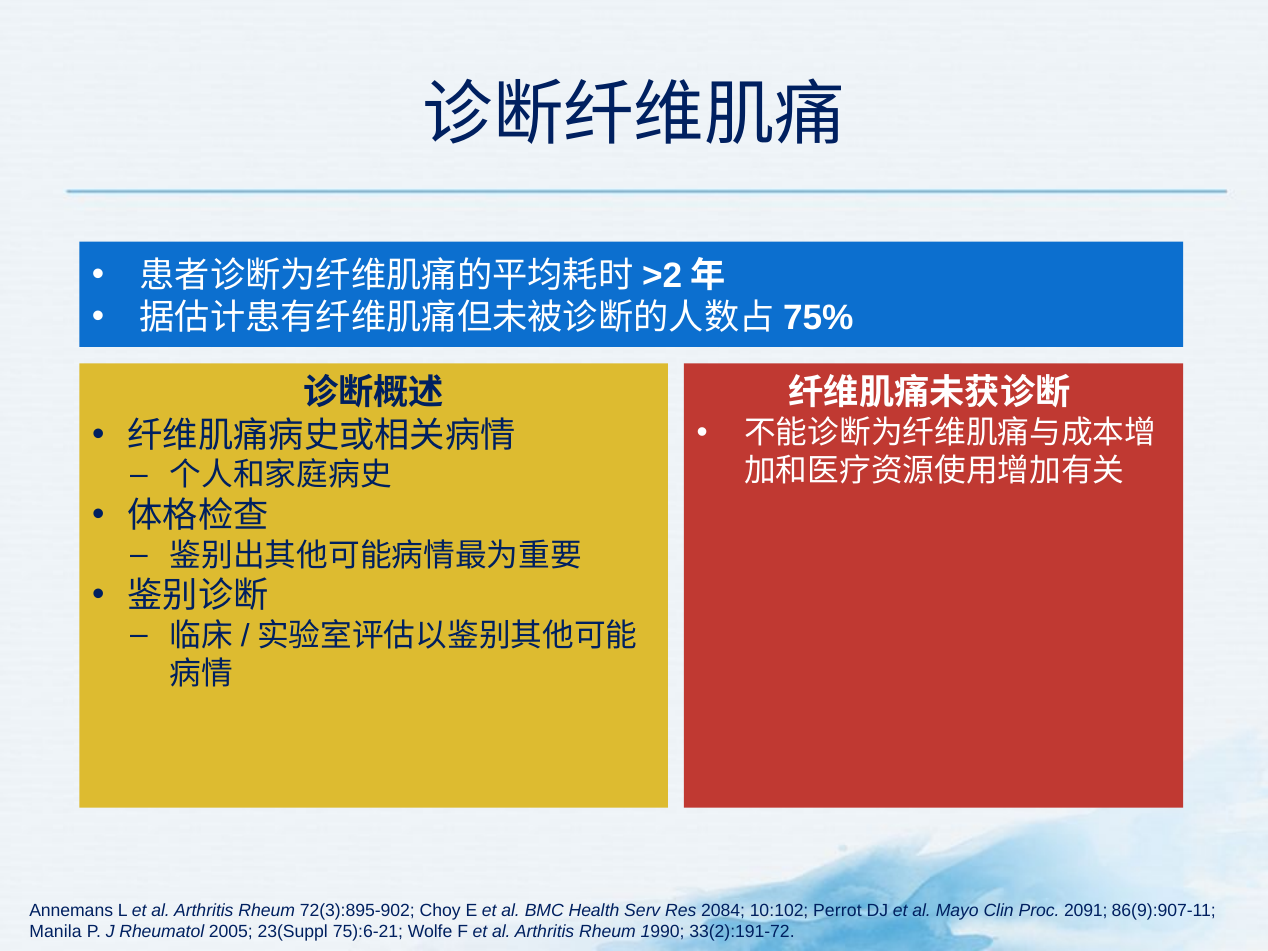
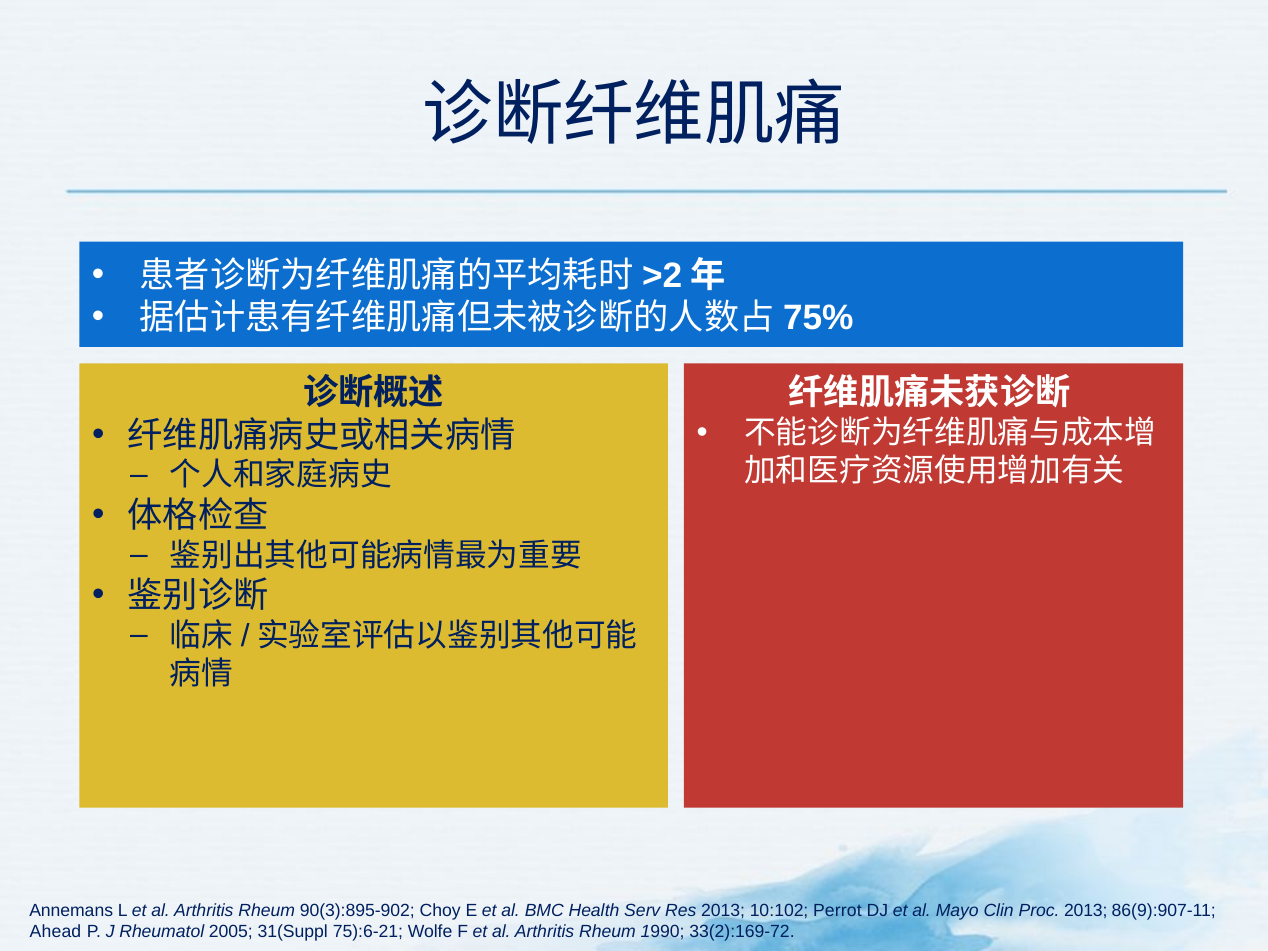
72(3):895-902: 72(3):895-902 -> 90(3):895-902 (357, 911)
Res 2084: 2084 -> 2013 (723, 911)
Proc 2091: 2091 -> 2013 (1086, 911)
Manila: Manila -> Ahead (55, 932)
23(Suppl: 23(Suppl -> 31(Suppl (293, 932)
33(2):191-72: 33(2):191-72 -> 33(2):169-72 (742, 932)
